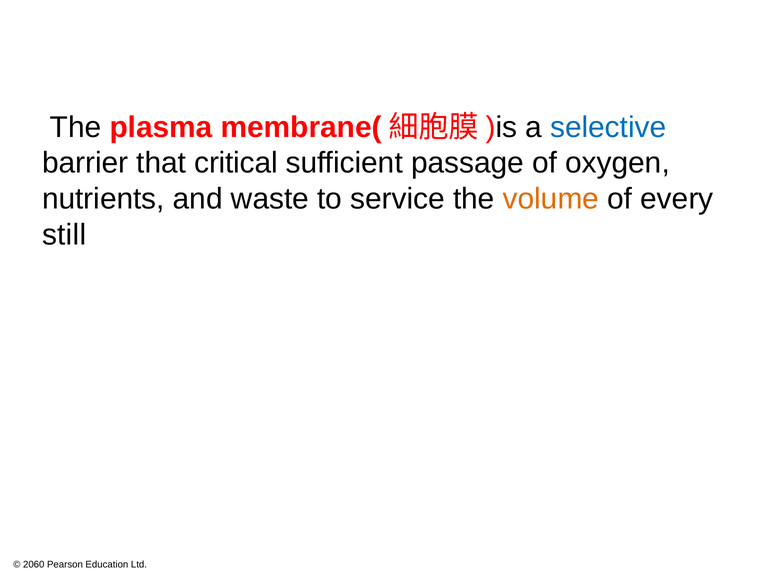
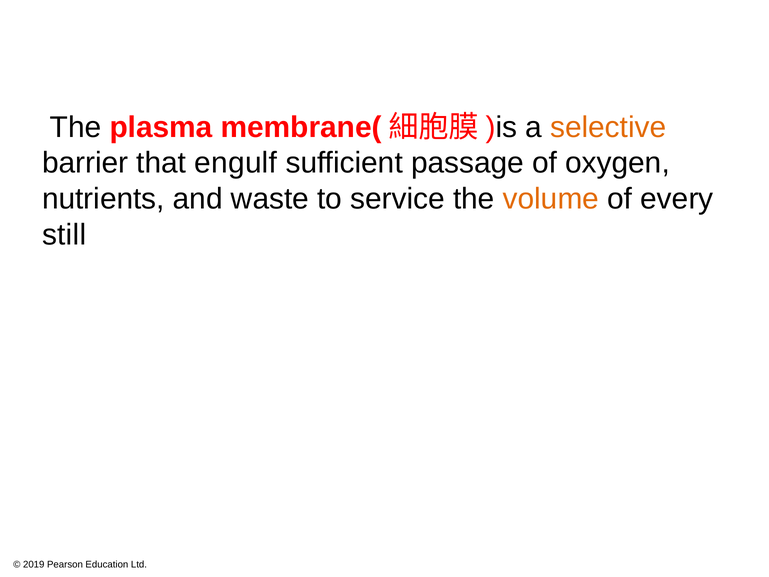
selective colour: blue -> orange (608, 127)
critical: critical -> engulf (236, 163)
2060: 2060 -> 2019 (34, 564)
